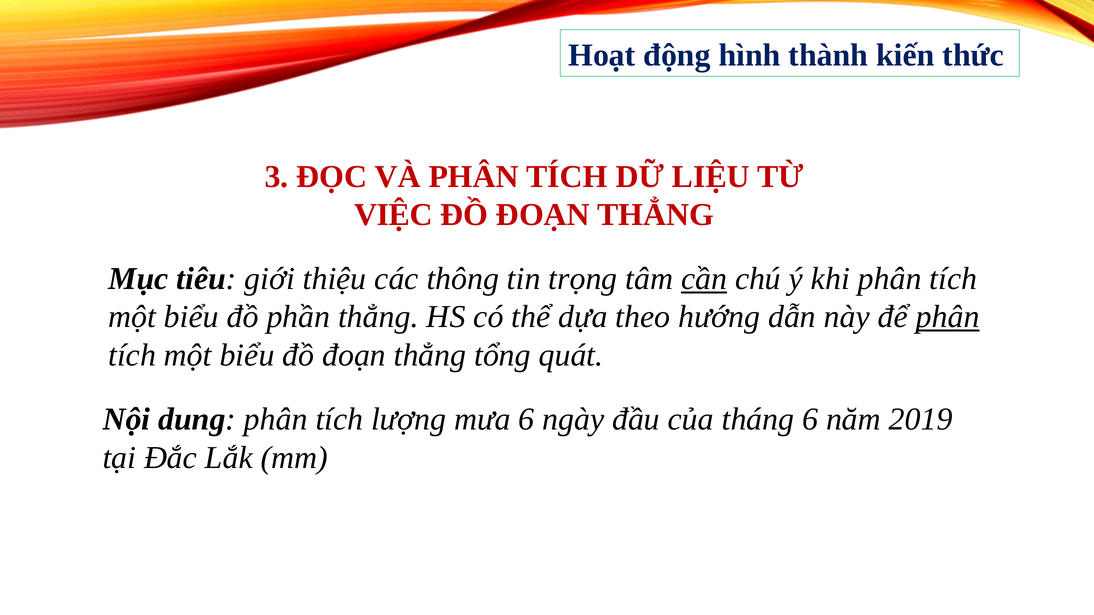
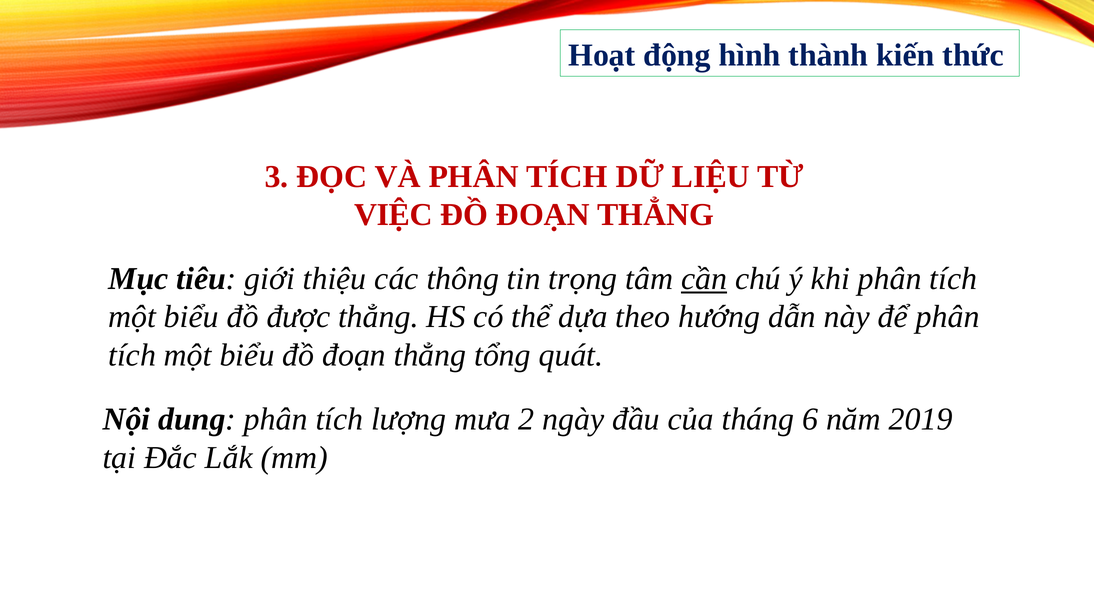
phần: phần -> được (298, 317)
phân underline: present -> none (948, 317)
mưa 6: 6 -> 2 (526, 420)
